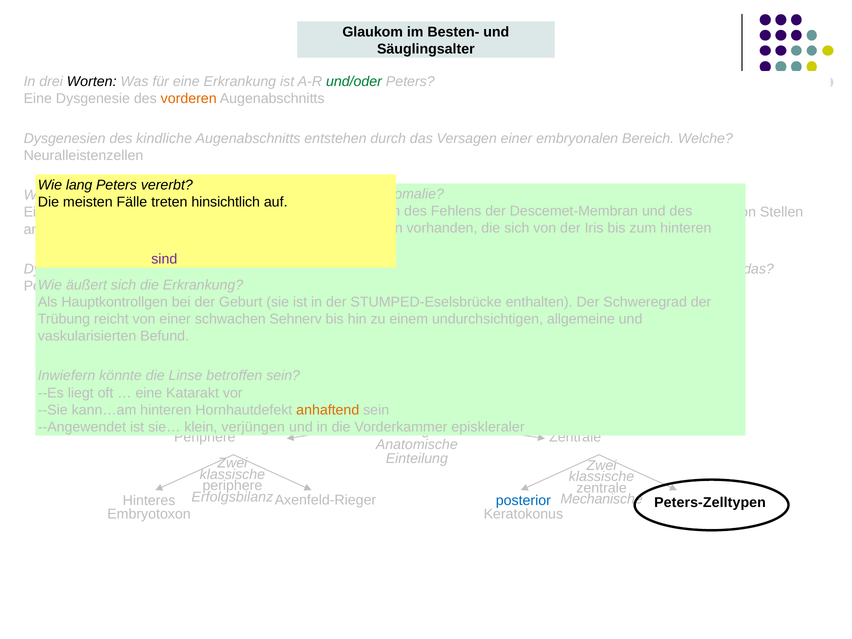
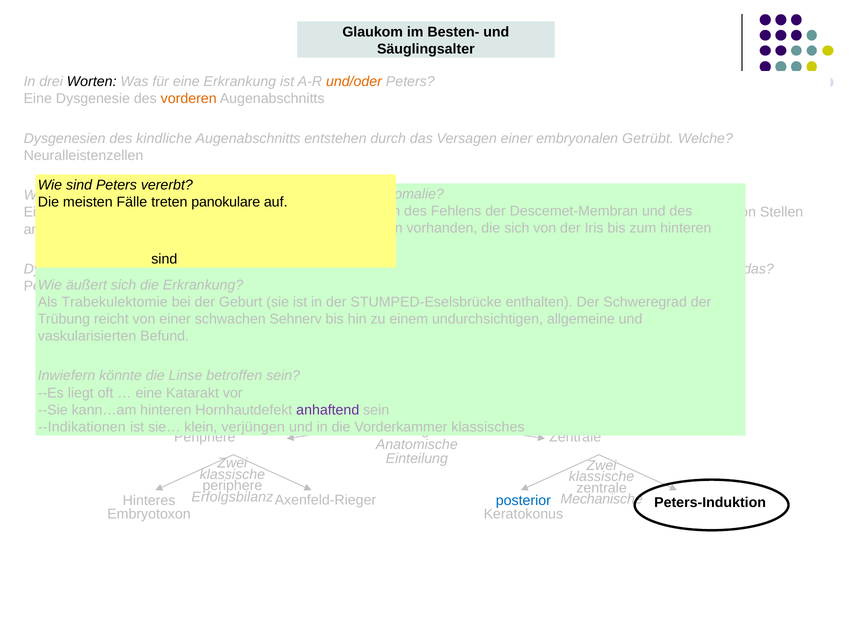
und/oder colour: green -> orange (354, 82)
Bereich: Bereich -> Getrübt (648, 138)
lang: lang -> sind (79, 185)
hinsichtlich: hinsichtlich -> panokulare (226, 202)
sind colour: purple -> black (164, 259)
Hauptkontrollgen: Hauptkontrollgen -> Trabekulektomie (115, 302)
anhaftend colour: orange -> purple (328, 410)
--Angewendet: --Angewendet -> --Indikationen (82, 427)
episkleraler: episkleraler -> klassisches (488, 427)
Peters-Zelltypen: Peters-Zelltypen -> Peters-Induktion (710, 502)
